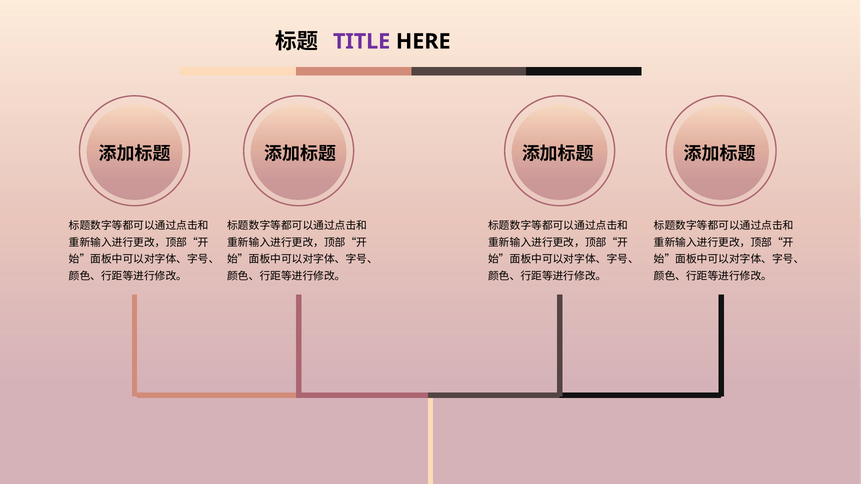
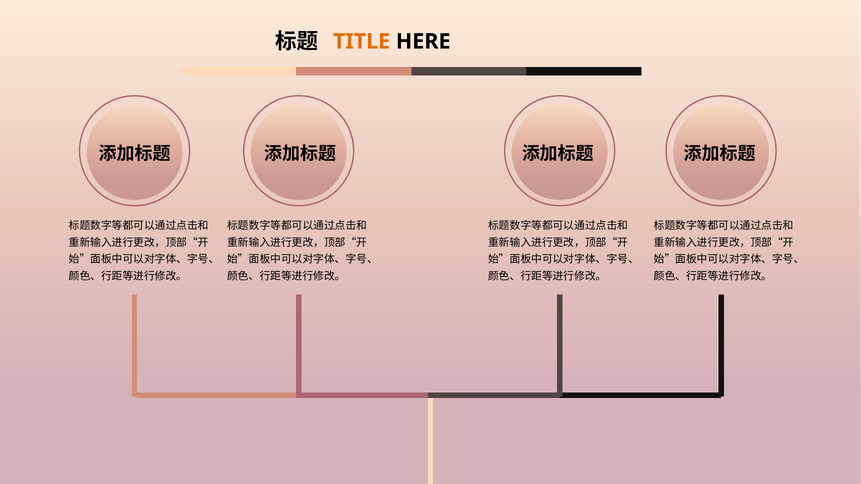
TITLE colour: purple -> orange (362, 42)
